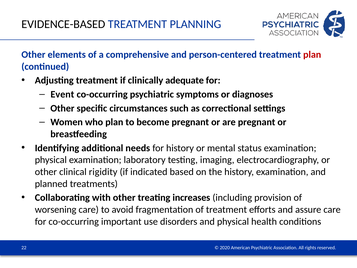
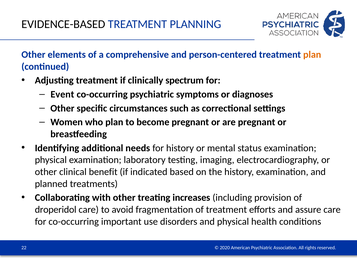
plan colour: red -> orange (312, 55)
adequate: adequate -> spectrum (185, 80)
rigidity: rigidity -> benefit (103, 172)
worsening: worsening -> droperidol (56, 209)
